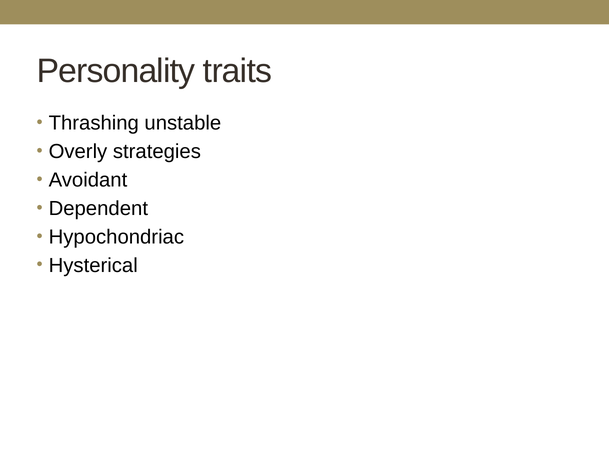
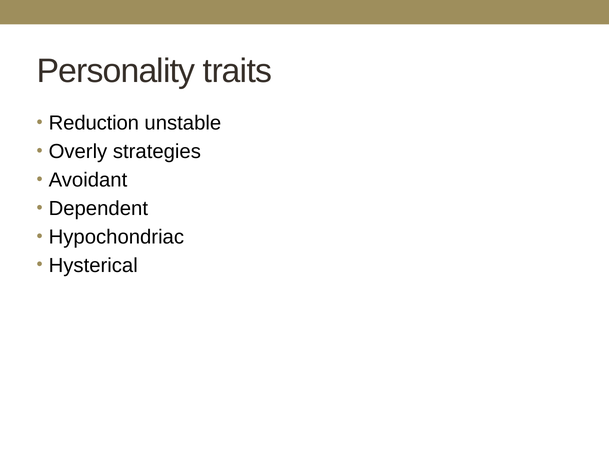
Thrashing: Thrashing -> Reduction (94, 123)
